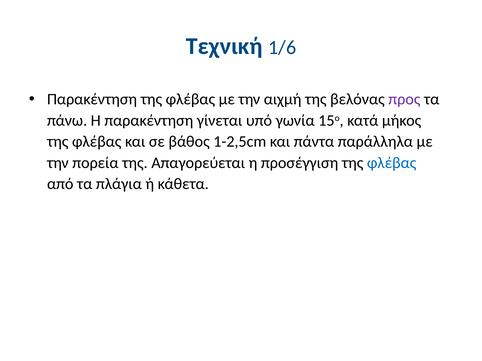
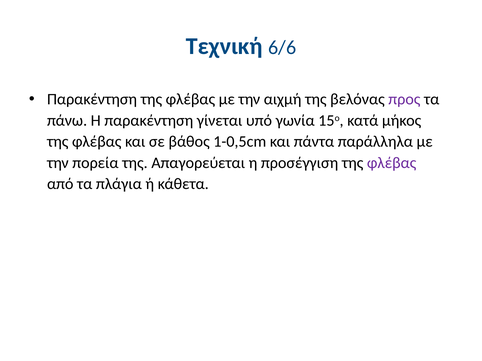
1/6: 1/6 -> 6/6 (282, 48)
1-2,5cm: 1-2,5cm -> 1-0,5cm (240, 142)
φλέβας colour: blue -> purple (392, 163)
